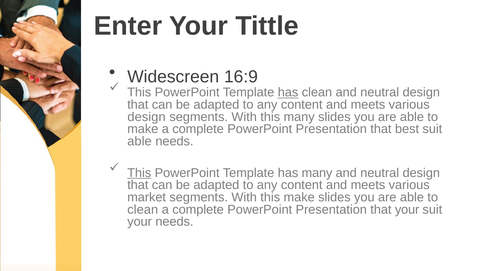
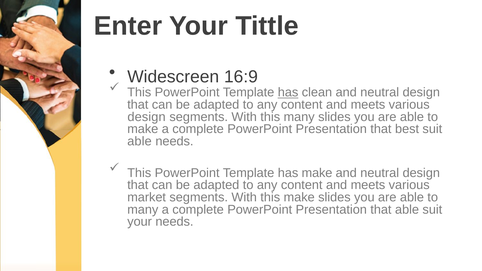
This underline: present -> none (139, 173)
has many: many -> make (317, 173)
clean: clean -> many (143, 210)
that your: your -> able (407, 210)
